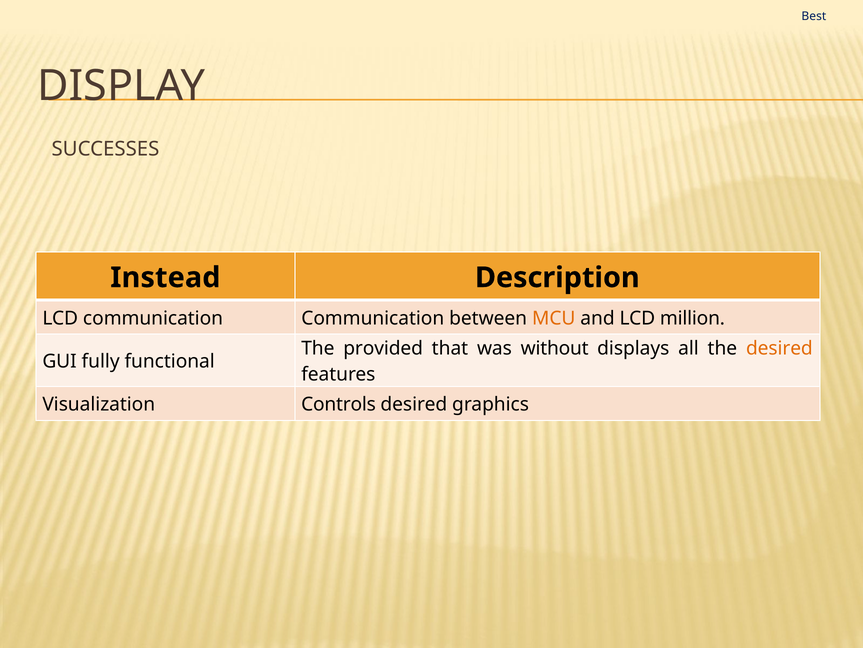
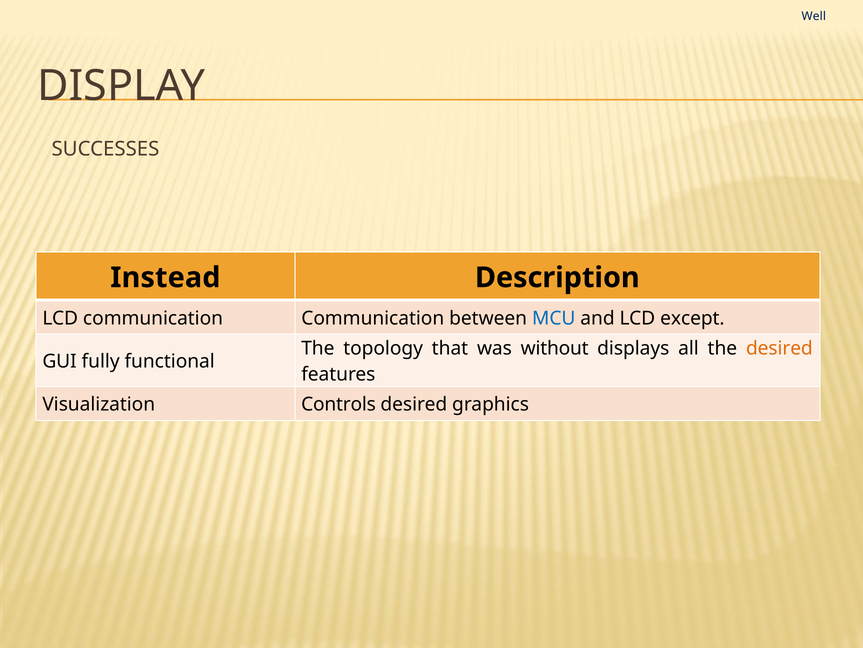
Best: Best -> Well (814, 16)
MCU colour: orange -> blue (554, 318)
million: million -> except (692, 318)
provided: provided -> topology (383, 348)
